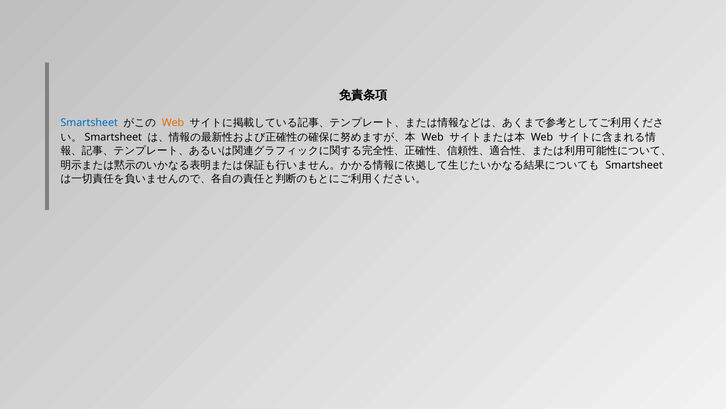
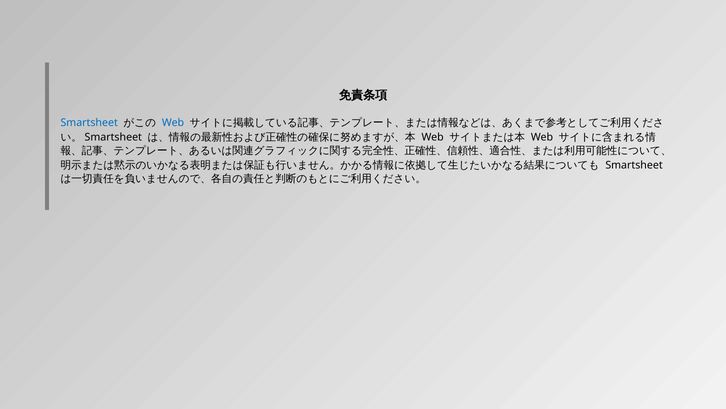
Web colour: orange -> blue (173, 122)
